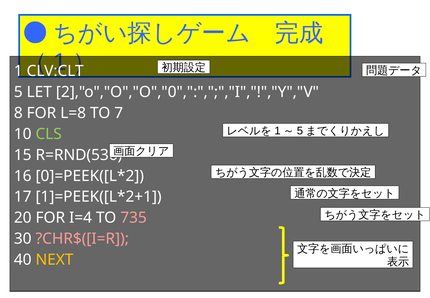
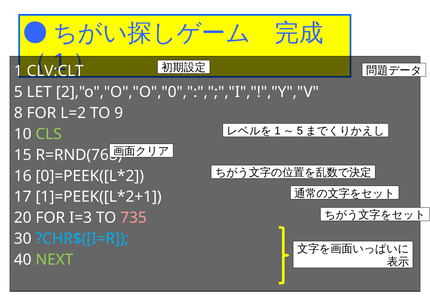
L=8: L=8 -> L=2 (73, 113)
7: 7 -> 9 (119, 113)
R=RND(536: R=RND(536 -> R=RND(768 (79, 155)
I=4: I=4 -> I=3 (81, 218)
?CHR$([I=R colour: pink -> light blue (82, 239)
NEXT colour: yellow -> light green (54, 260)
